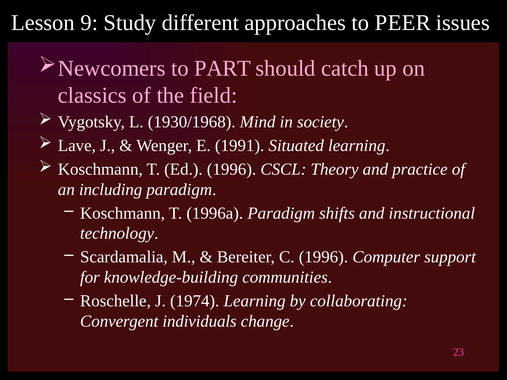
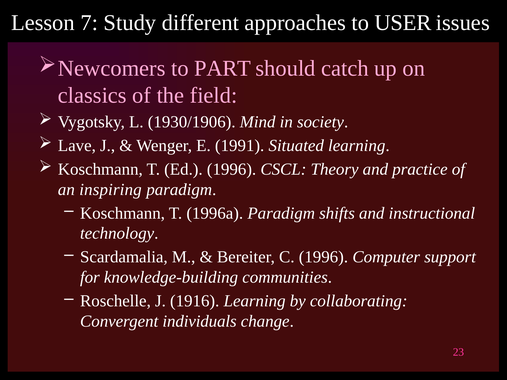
9: 9 -> 7 (89, 23)
PEER: PEER -> USER (403, 23)
1930/1968: 1930/1968 -> 1930/1906 (192, 122)
including: including -> inspiring (110, 190)
1974: 1974 -> 1916 (195, 301)
